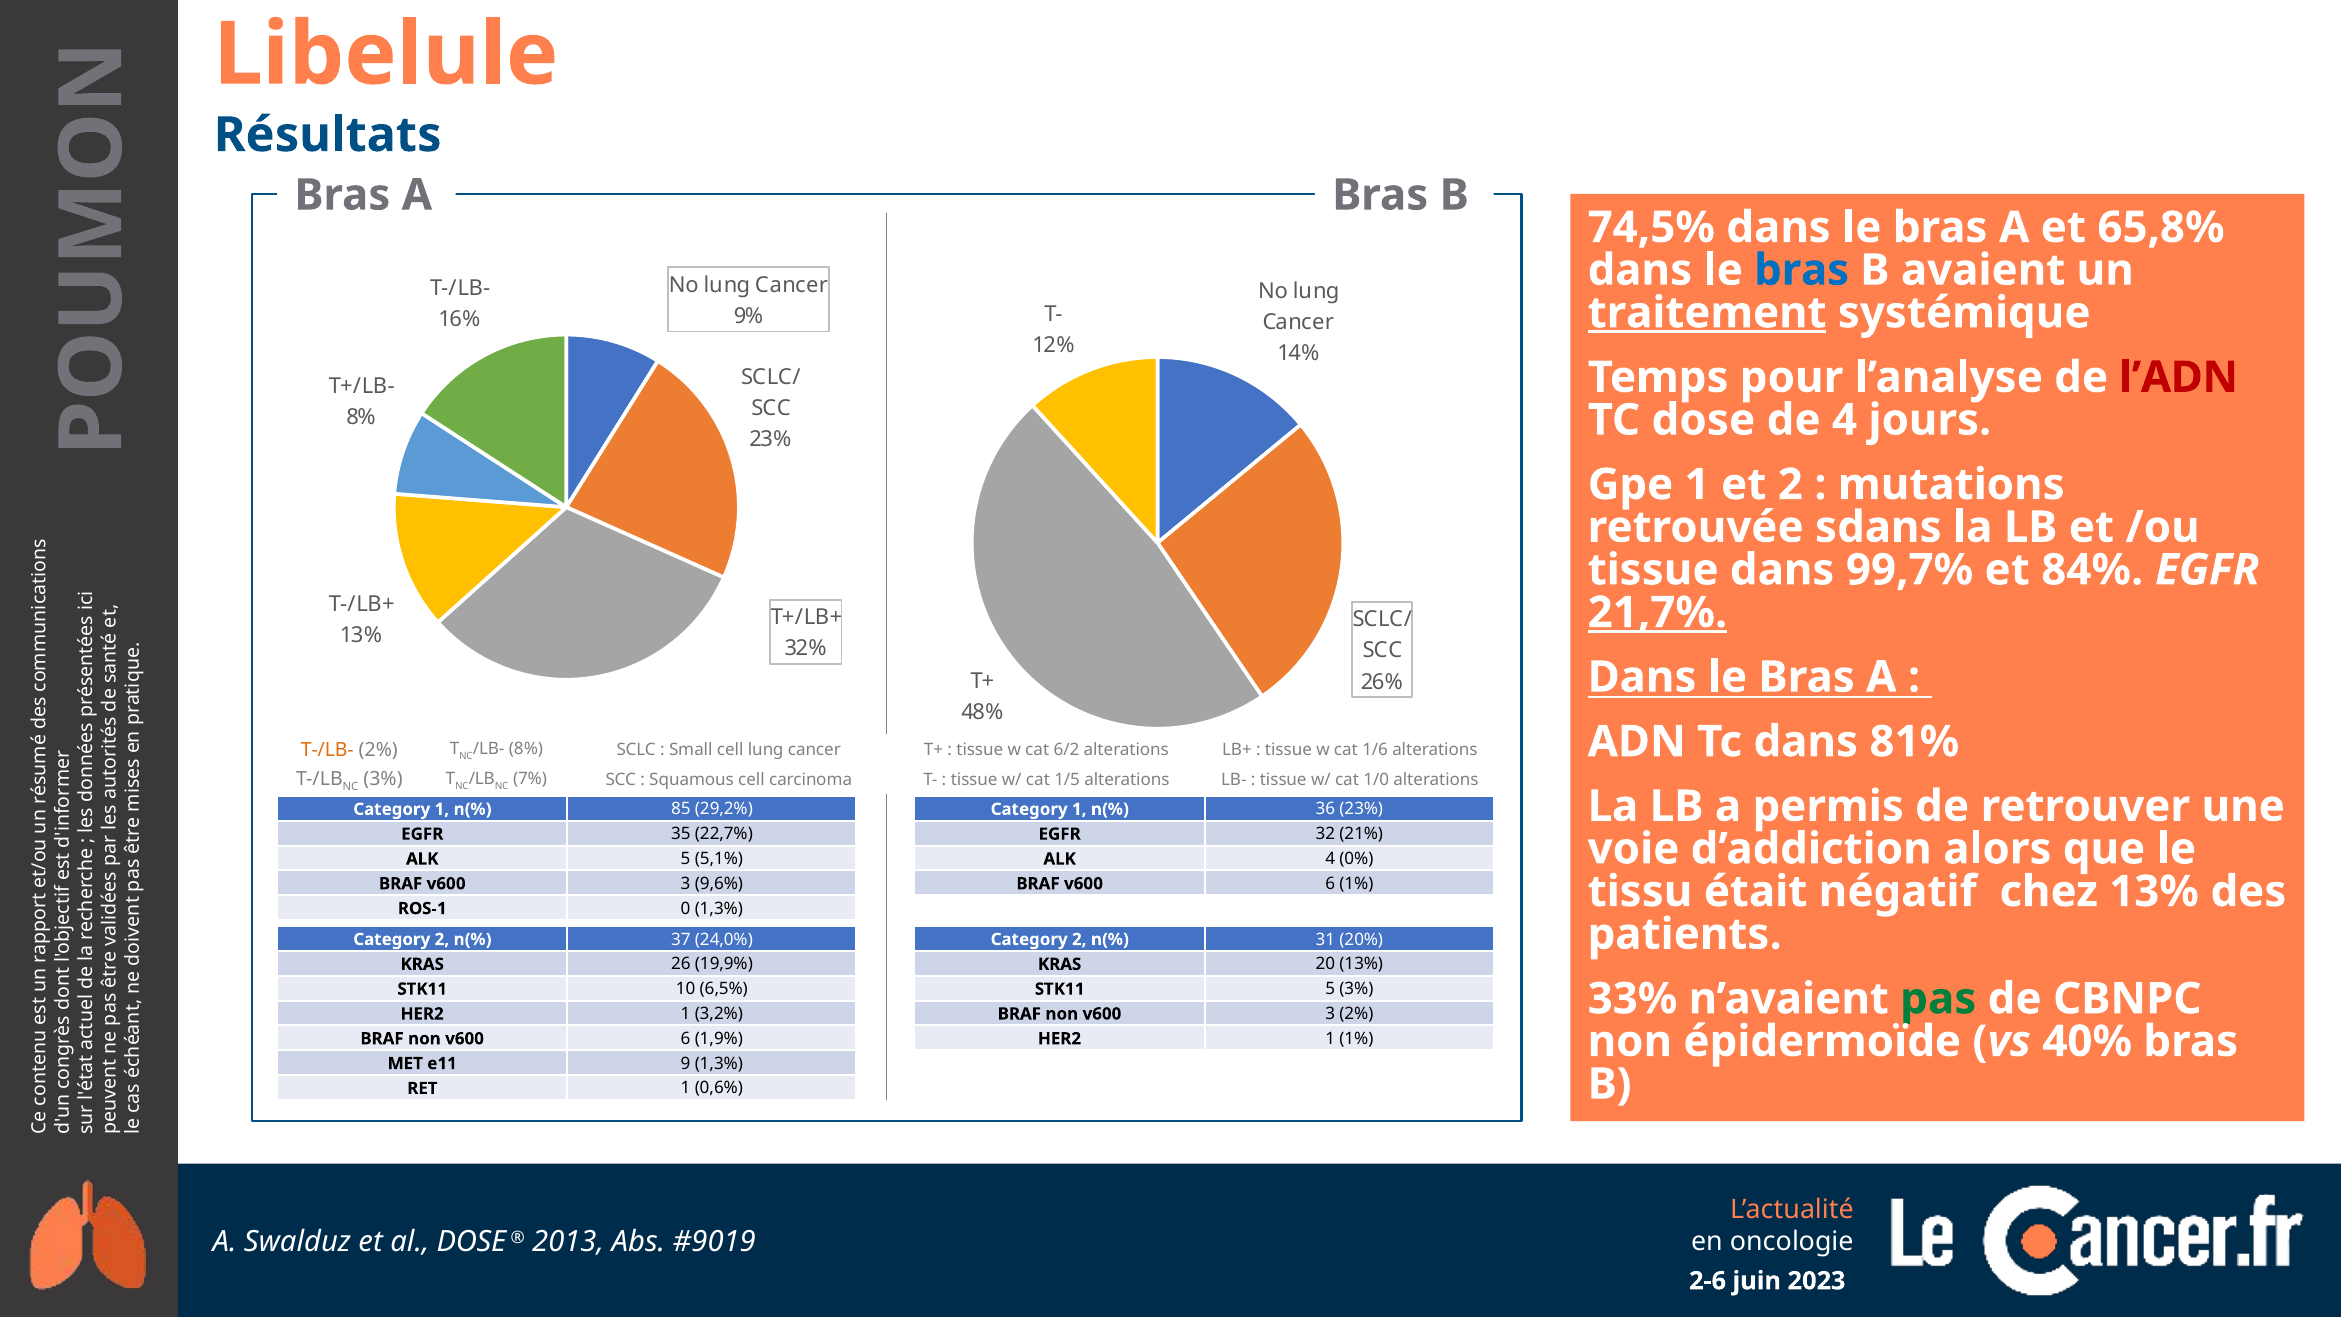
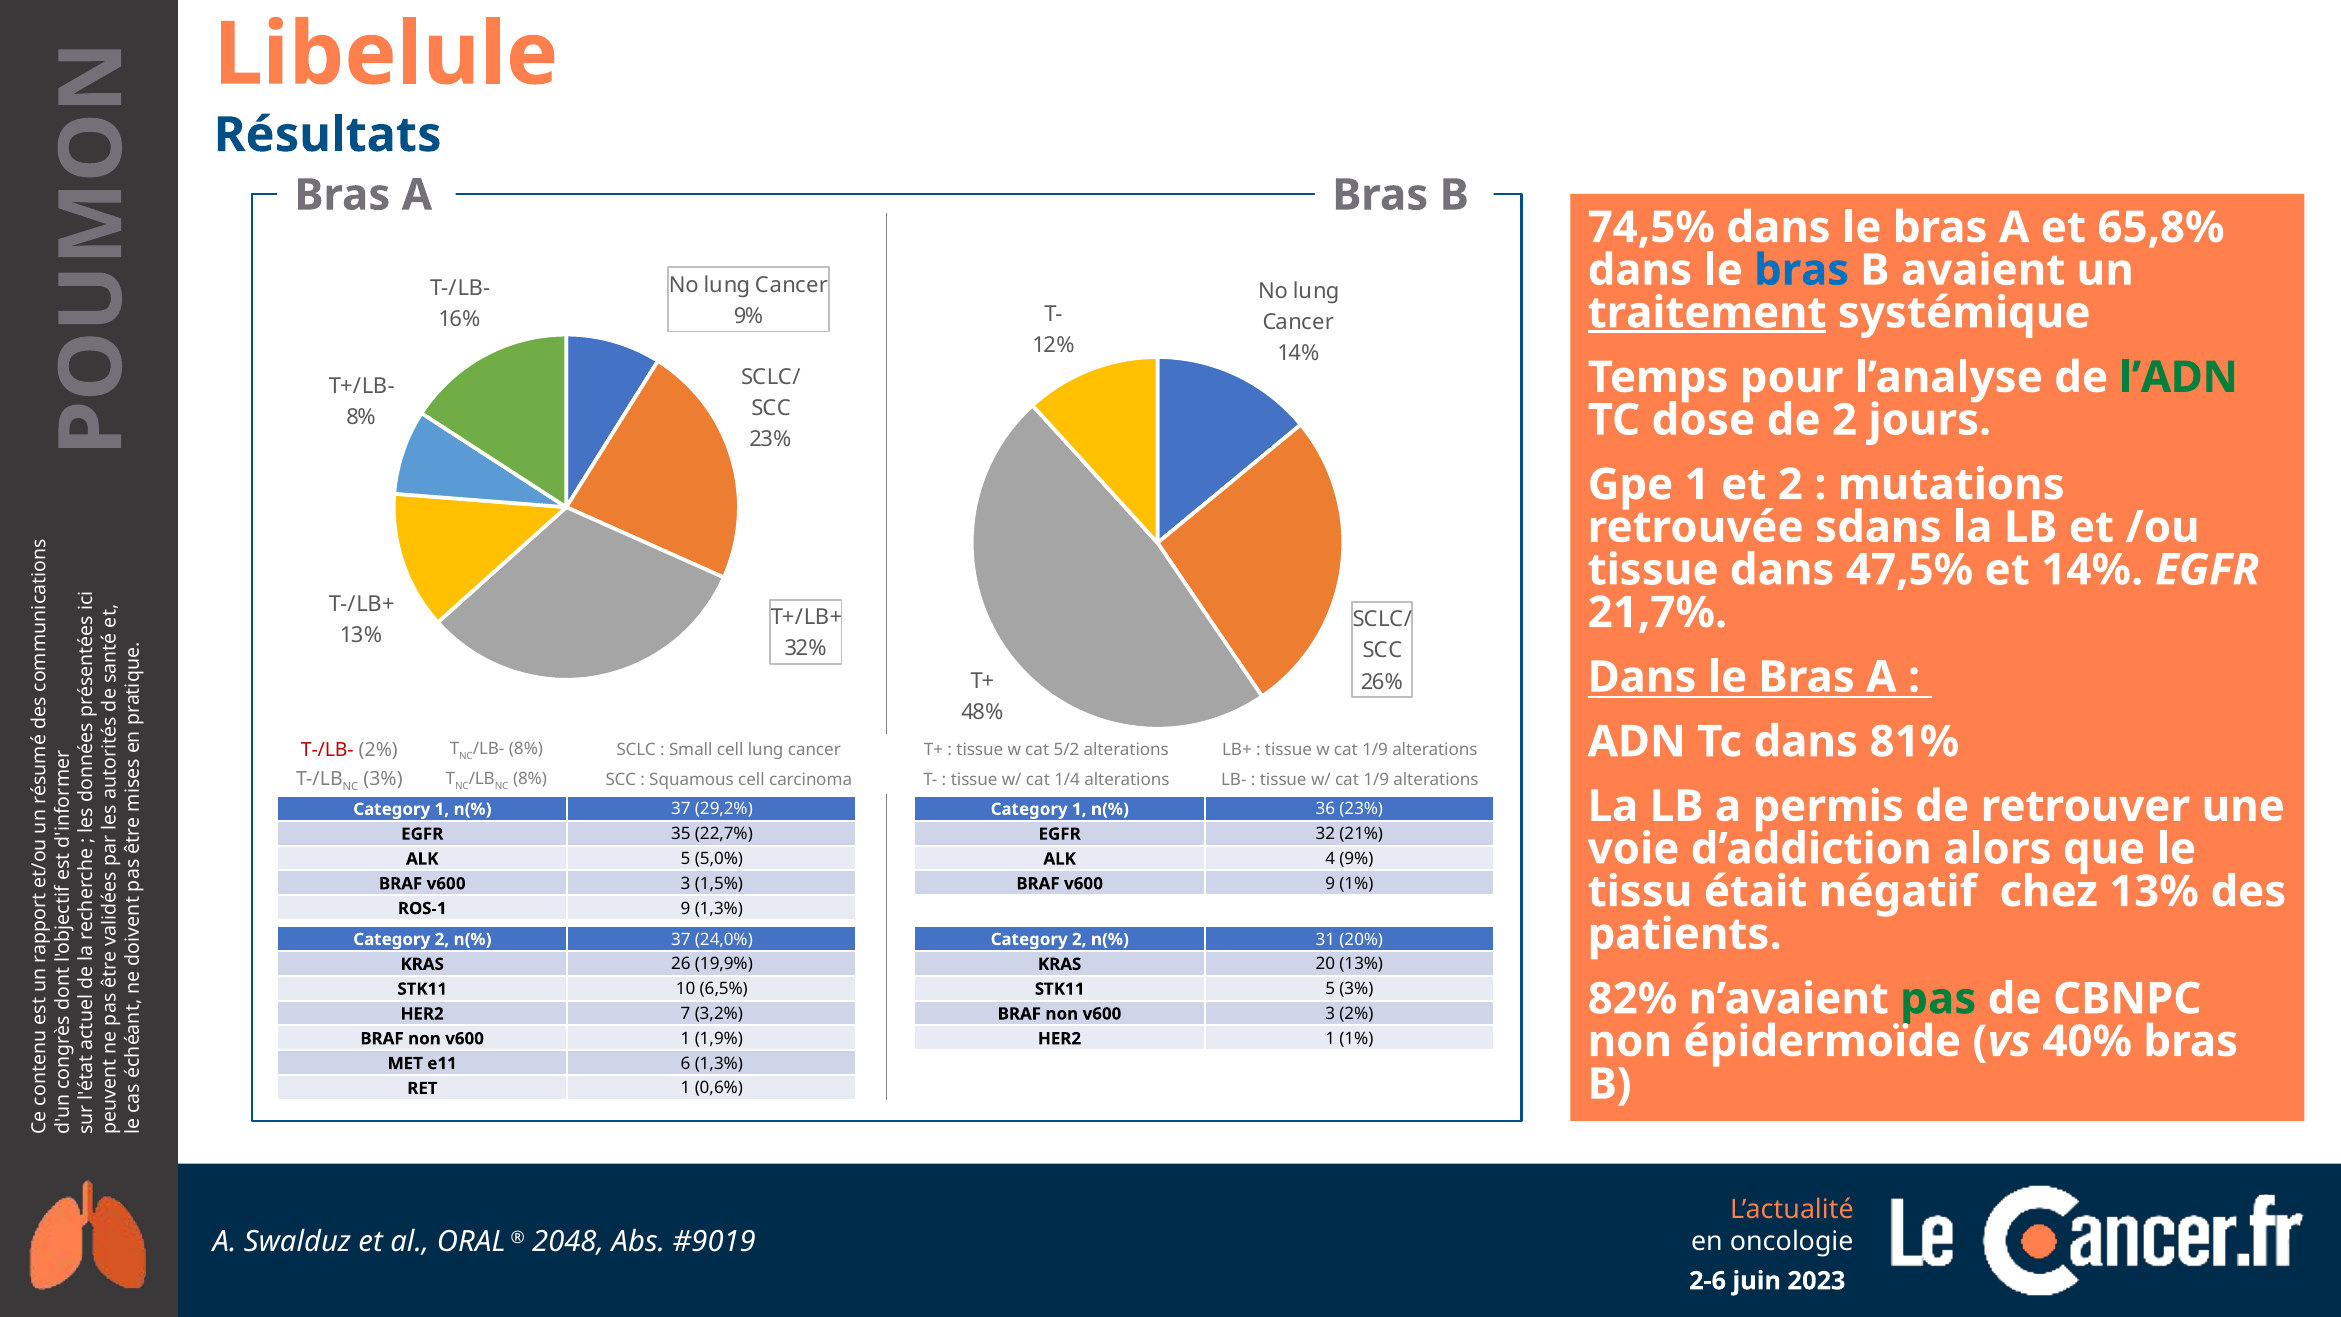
l’ADN colour: red -> green (2179, 377)
de 4: 4 -> 2 (1844, 420)
99,7%: 99,7% -> 47,5% (1910, 570)
et 84%: 84% -> 14% (2092, 570)
21,7% underline: present -> none (1657, 613)
T-/LB- colour: orange -> red (327, 750)
6/2: 6/2 -> 5/2 (1066, 750)
w cat 1/6: 1/6 -> 1/9 (1375, 750)
7%: 7% -> 8% (530, 779)
1/5: 1/5 -> 1/4 (1067, 780)
w/ cat 1/0: 1/0 -> 1/9 (1376, 780)
85: 85 -> 37 (681, 809)
5,1%: 5,1% -> 5,0% (719, 859)
4 0%: 0% -> 9% (1356, 859)
9,6%: 9,6% -> 1,5% (719, 884)
BRAF v600 6: 6 -> 9 (1330, 884)
ROS-1 0: 0 -> 9 (686, 908)
33%: 33% -> 82% (1633, 999)
1: 1 -> 7 (686, 1014)
6: 6 -> 1 (686, 1039)
9: 9 -> 6 (686, 1063)
al DOSE: DOSE -> ORAL (471, 1242)
2013: 2013 -> 2048 (568, 1242)
